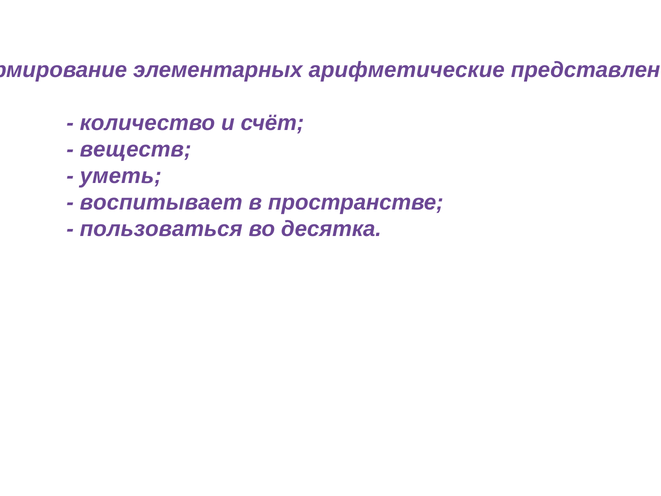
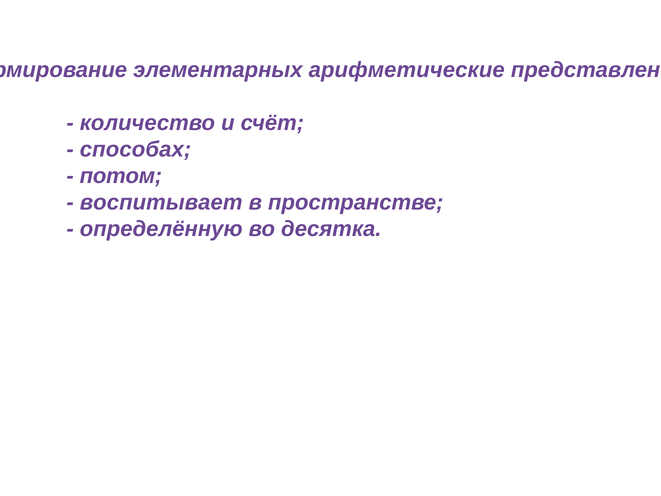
веществ: веществ -> способах (136, 149)
уметь: уметь -> потом (121, 176)
пользоваться: пользоваться -> определённую (161, 229)
